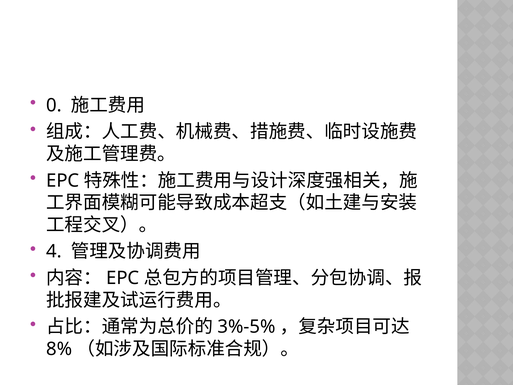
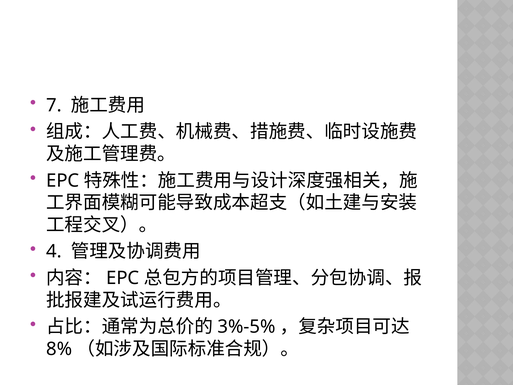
0: 0 -> 7 (54, 105)
